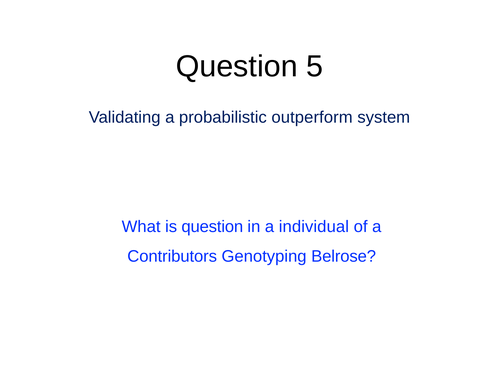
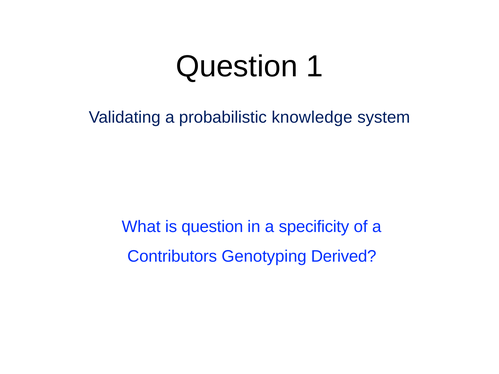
5: 5 -> 1 (315, 67)
outperform: outperform -> knowledge (312, 118)
individual: individual -> specificity (314, 227)
Belrose: Belrose -> Derived (344, 257)
